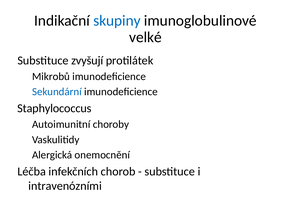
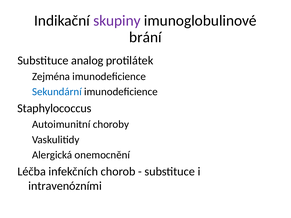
skupiny colour: blue -> purple (117, 21)
velké: velké -> brání (145, 37)
zvyšují: zvyšují -> analog (87, 61)
Mikrobů: Mikrobů -> Zejména (51, 77)
